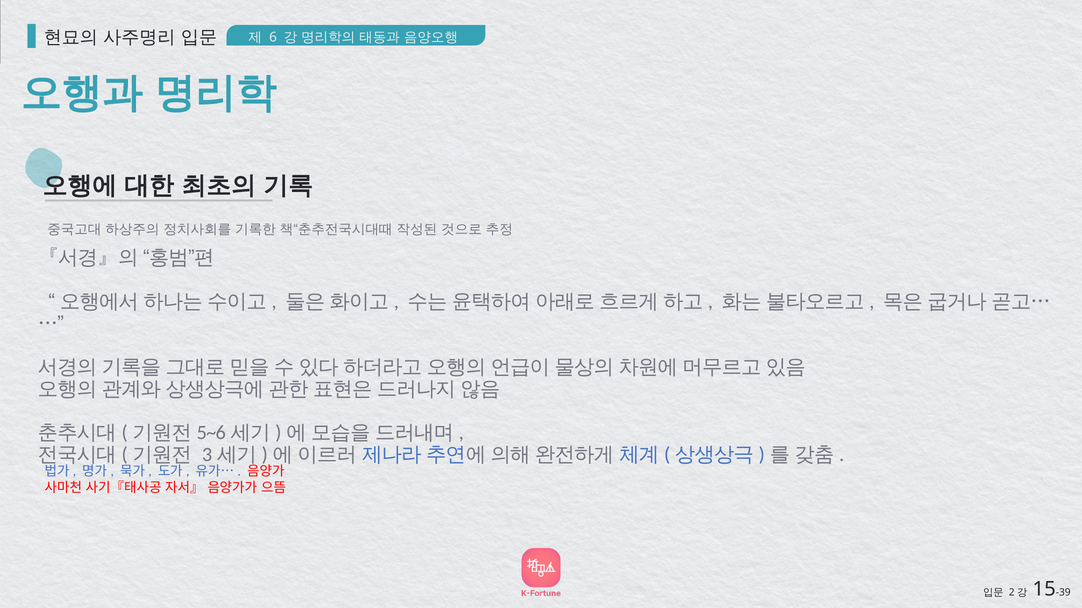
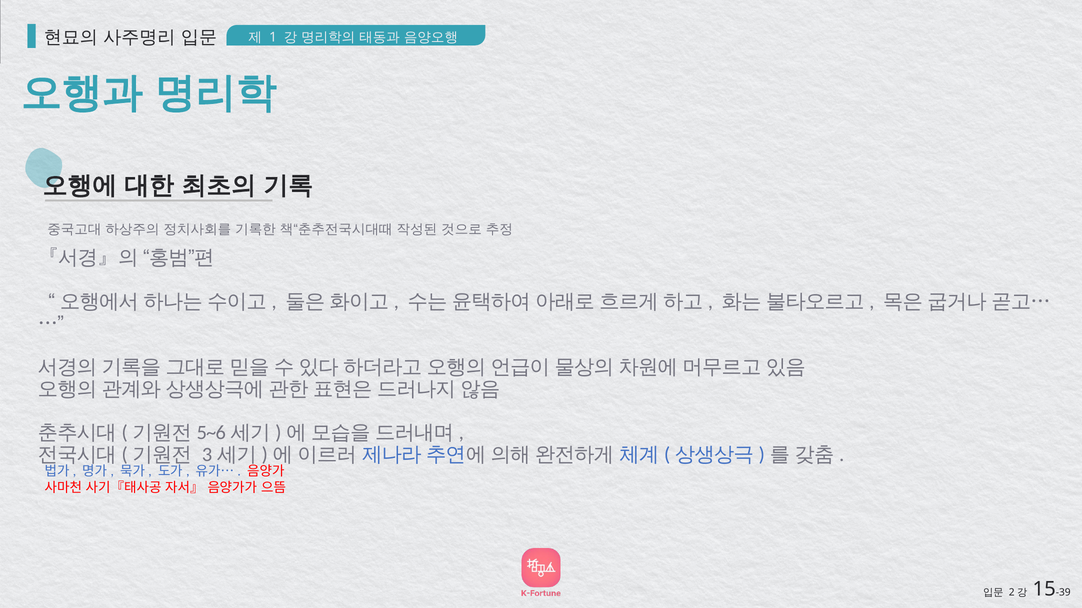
6: 6 -> 1 (273, 37)
